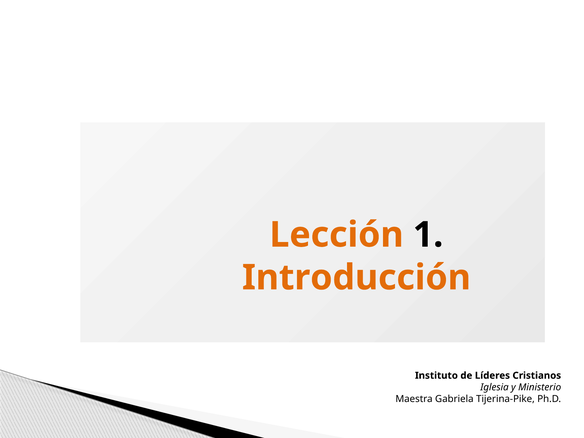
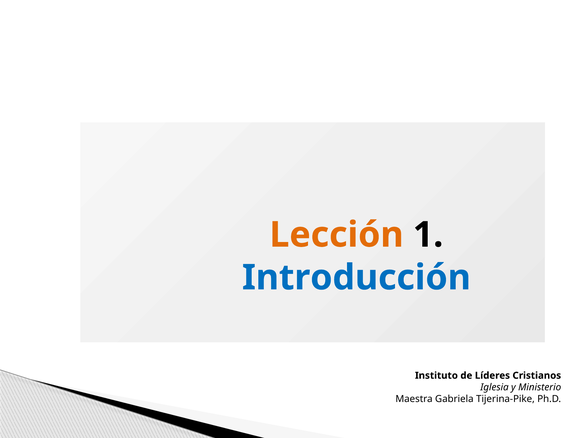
Introducción colour: orange -> blue (356, 278)
